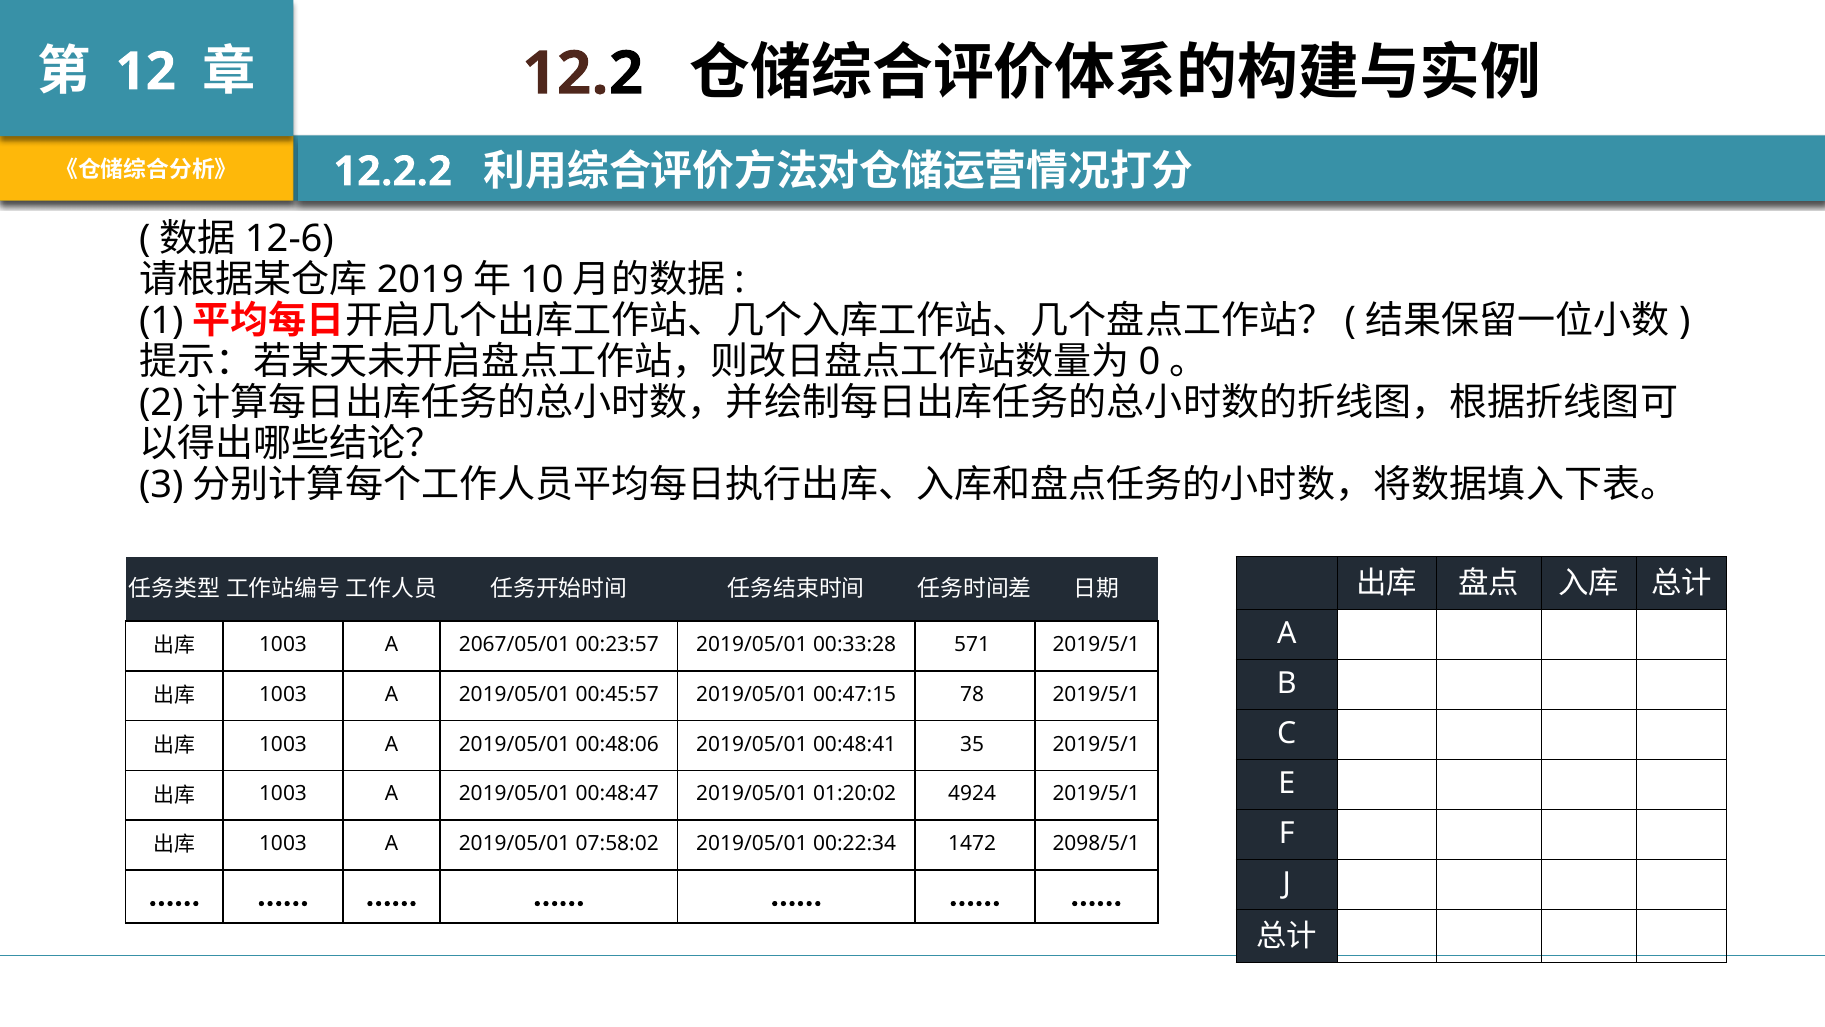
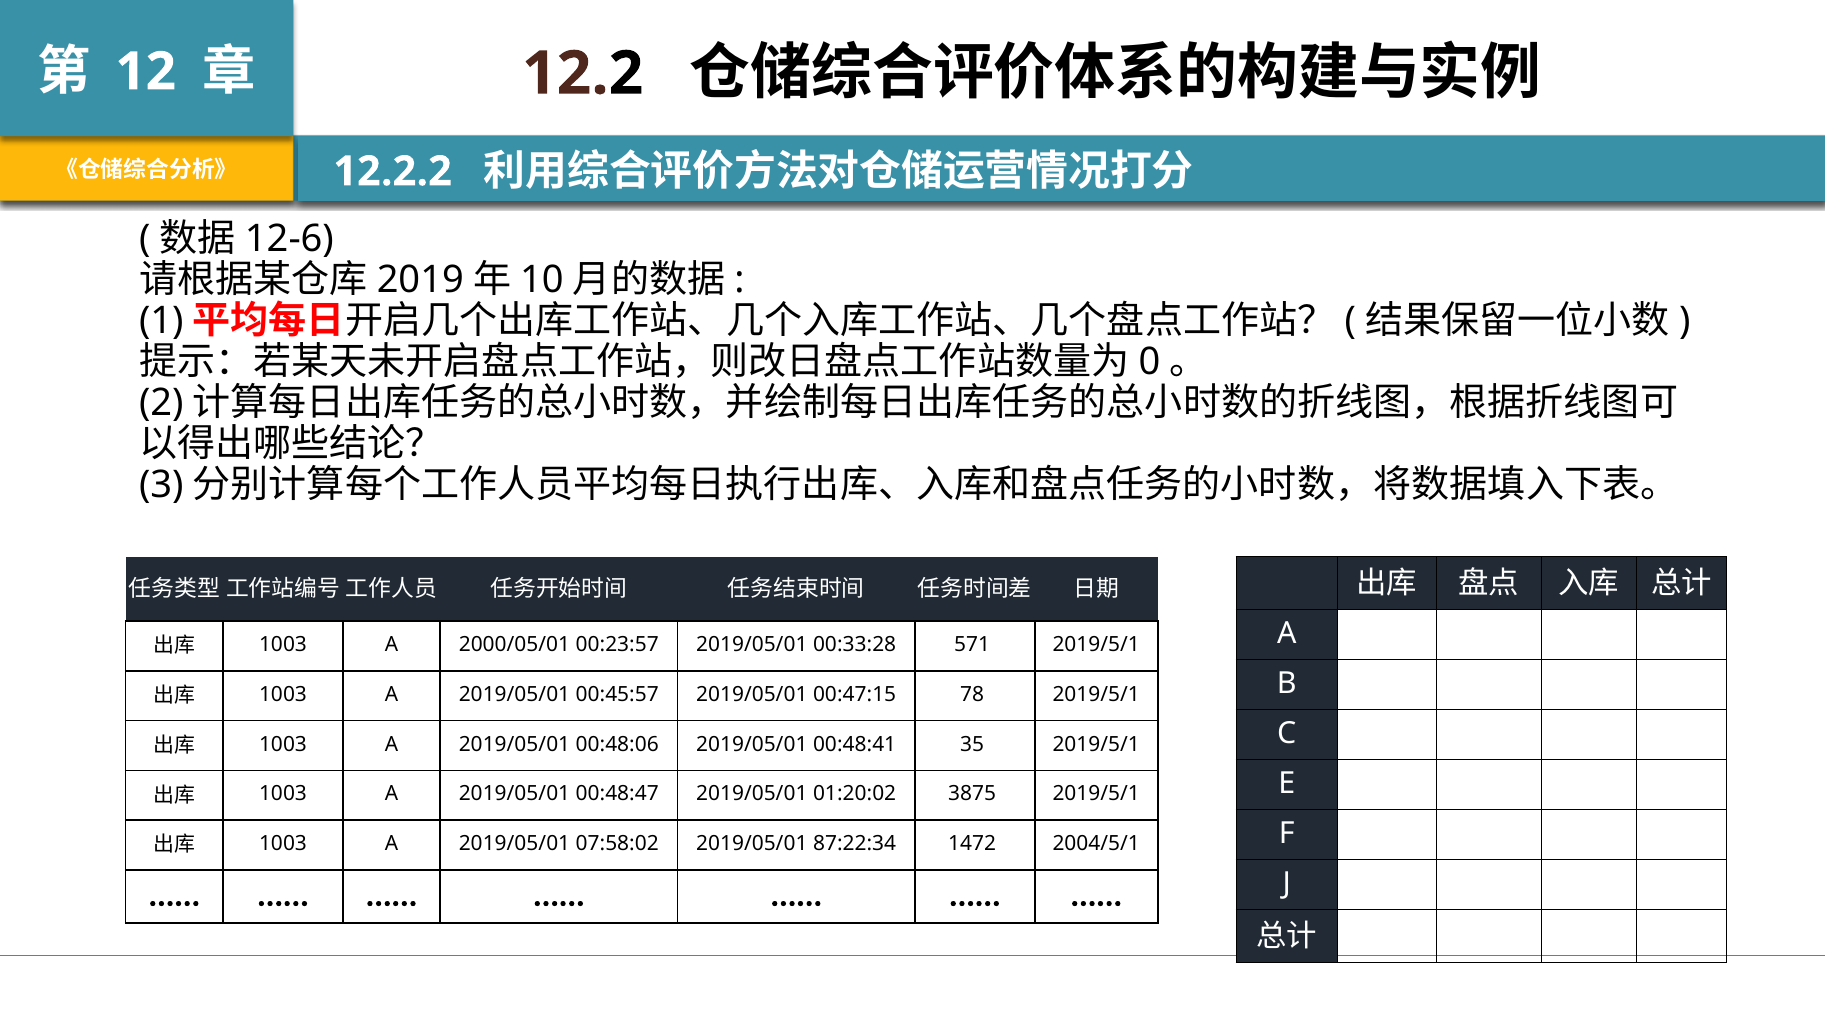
2067/05/01: 2067/05/01 -> 2000/05/01 (514, 644)
4924: 4924 -> 3875 (972, 794)
00:22:34: 00:22:34 -> 87:22:34 (855, 844)
2098/5/1: 2098/5/1 -> 2004/5/1 (1096, 844)
